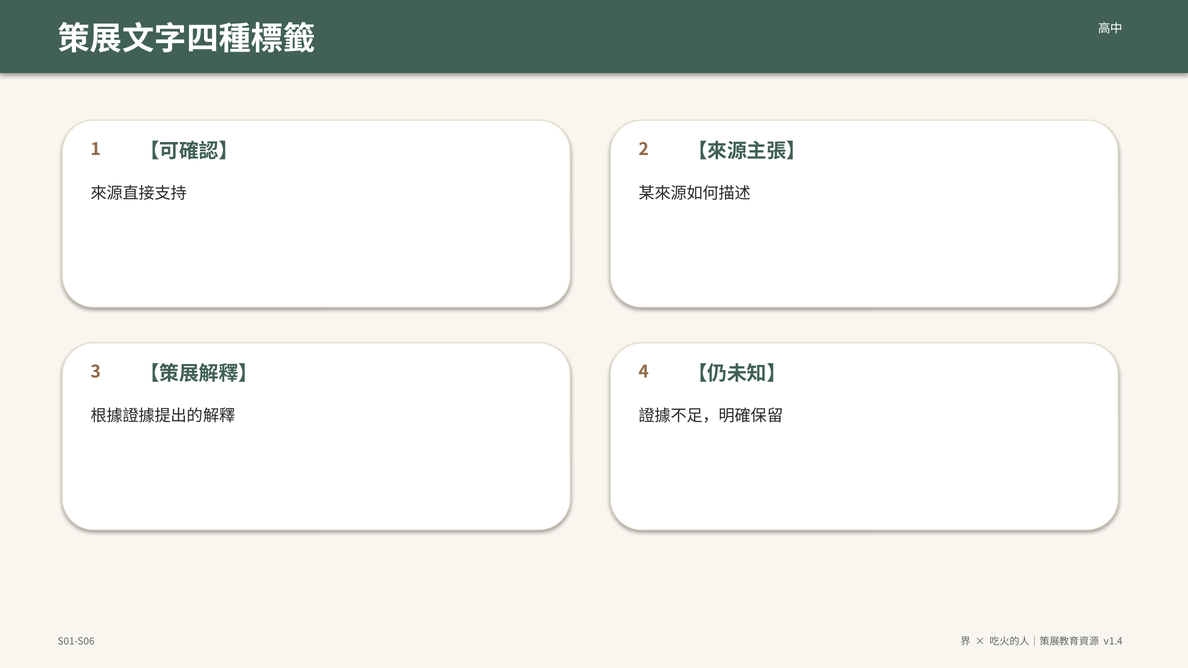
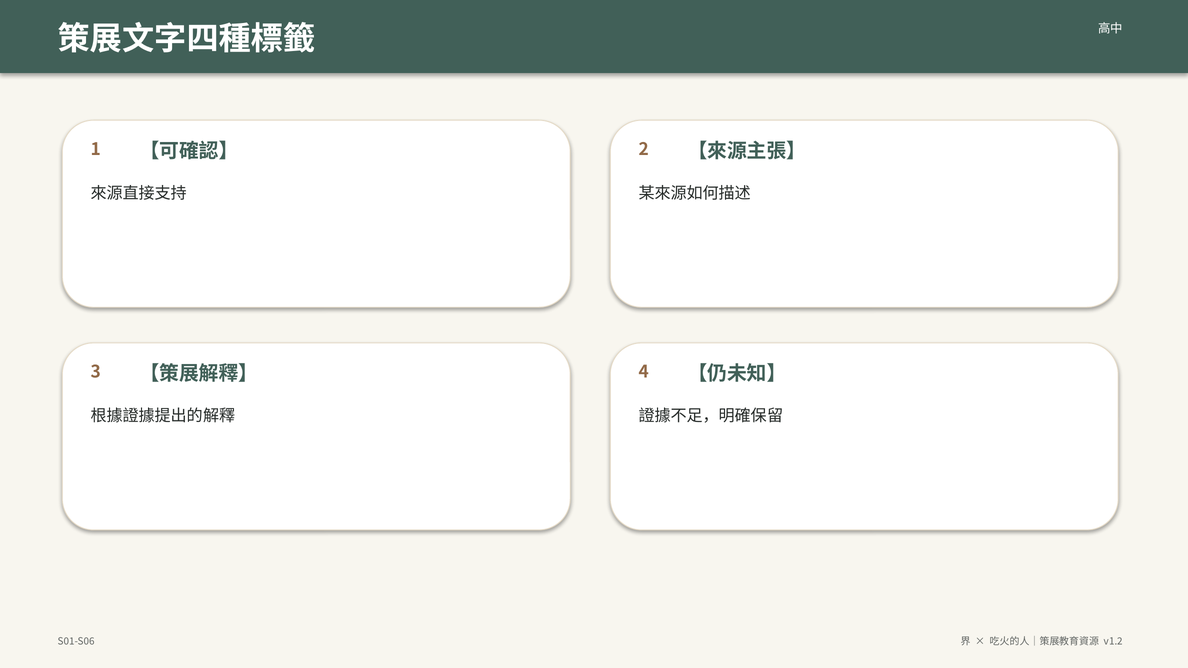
v1.4: v1.4 -> v1.2 (1113, 642)
